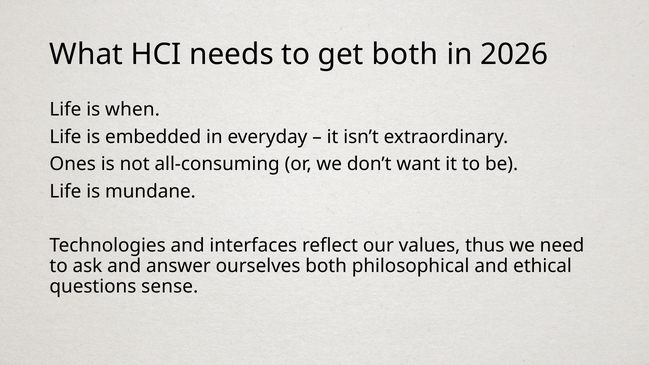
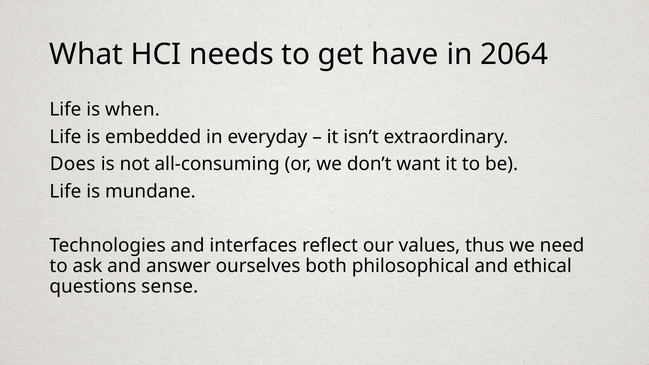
get both: both -> have (405, 55)
2026: 2026 -> 2064 (514, 55)
Ones: Ones -> Does (73, 164)
